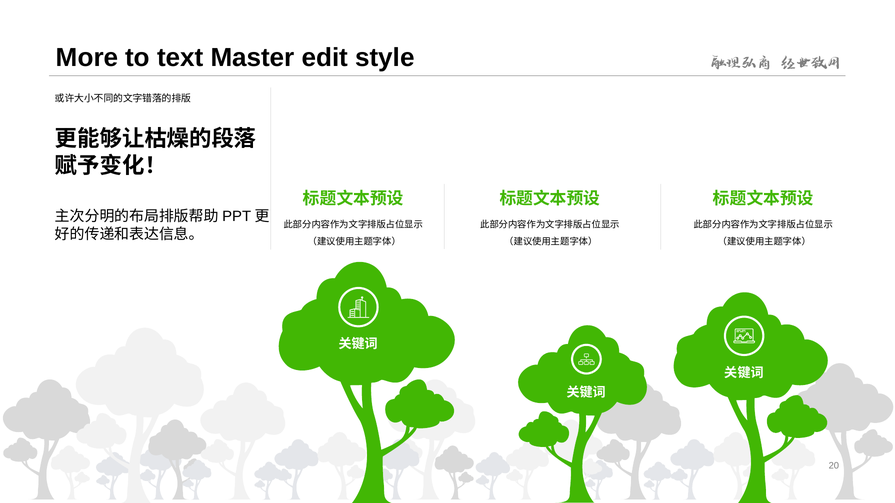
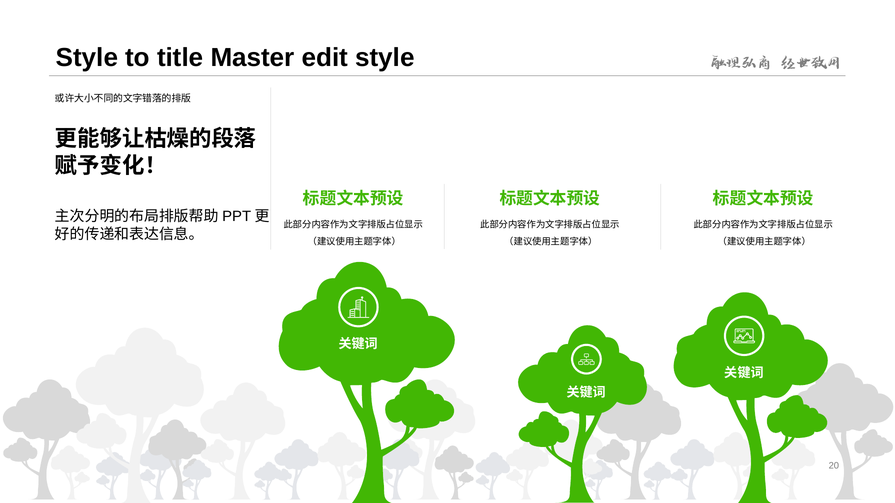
More: More -> Style (87, 58)
text: text -> title (180, 58)
